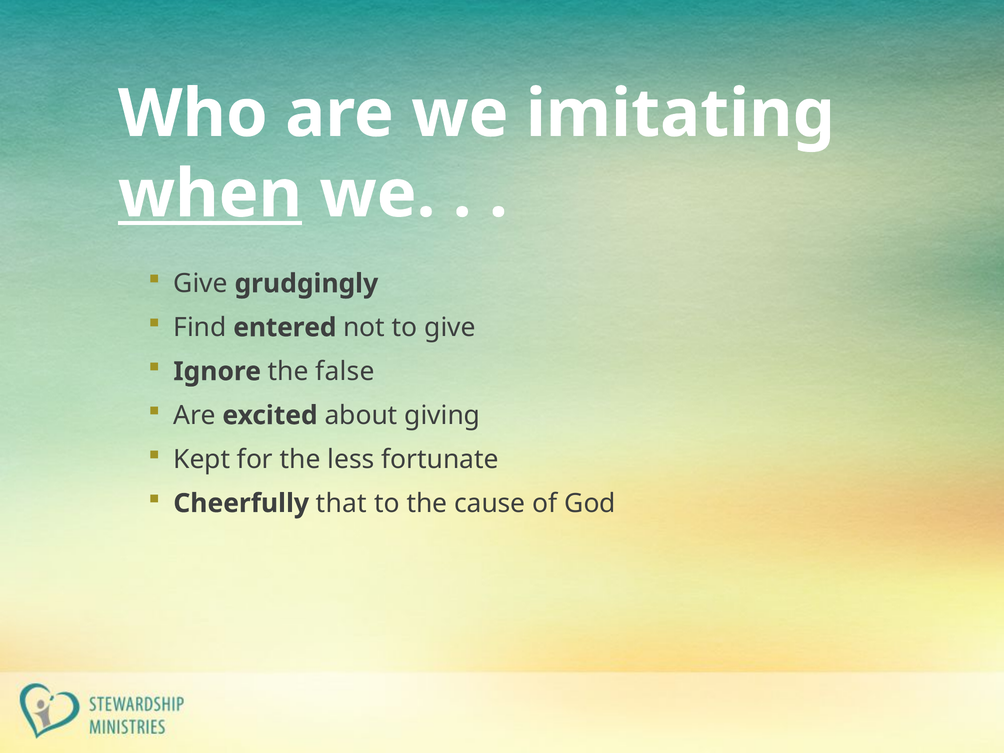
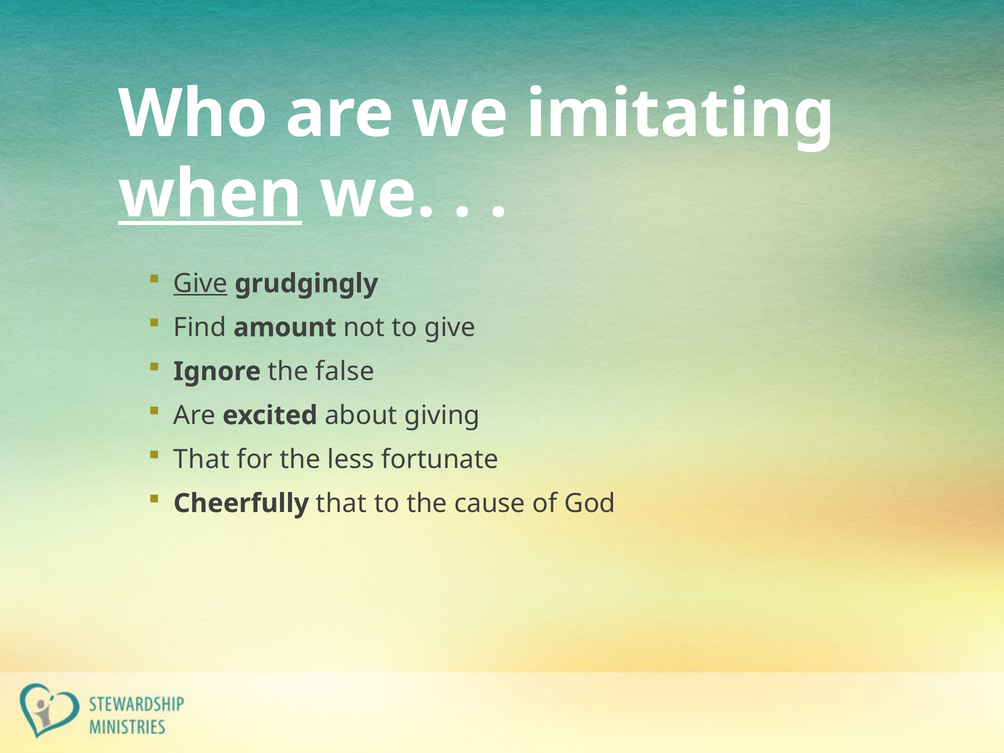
Give underline: none -> present (201, 284)
entered: entered -> amount (285, 328)
Kept: Kept -> That (202, 459)
